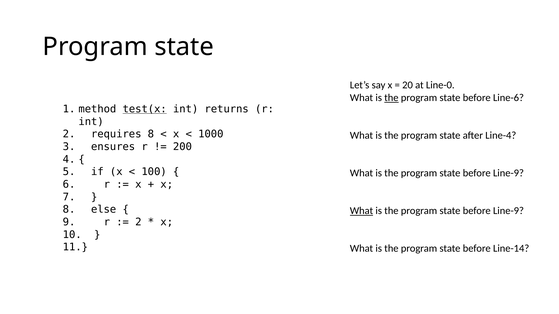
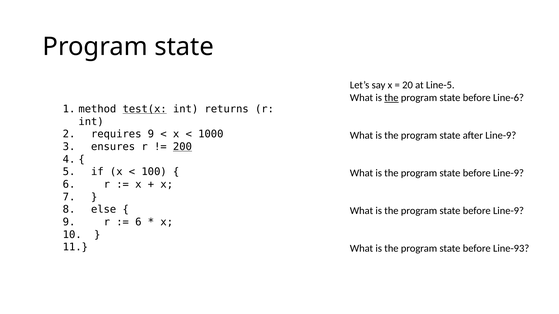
Line-0: Line-0 -> Line-5 (440, 85)
requires 8: 8 -> 9 (151, 134)
after Line-4: Line-4 -> Line-9 (501, 136)
200 underline: none -> present (182, 147)
What underline: present -> none (361, 211)
2: 2 -> 6 (138, 222)
Line-14: Line-14 -> Line-93 (511, 249)
